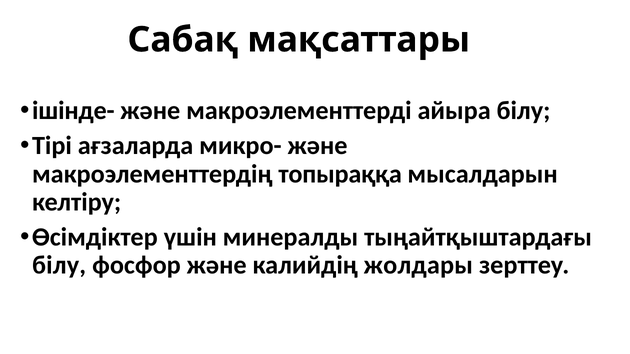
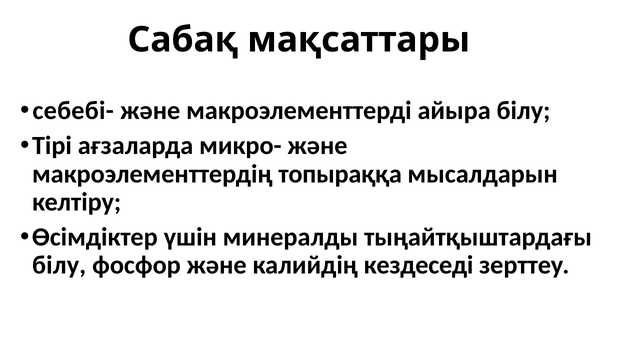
ішінде-: ішінде- -> себебі- (73, 111)
жолдары: жолдары -> кездеседі (419, 266)
